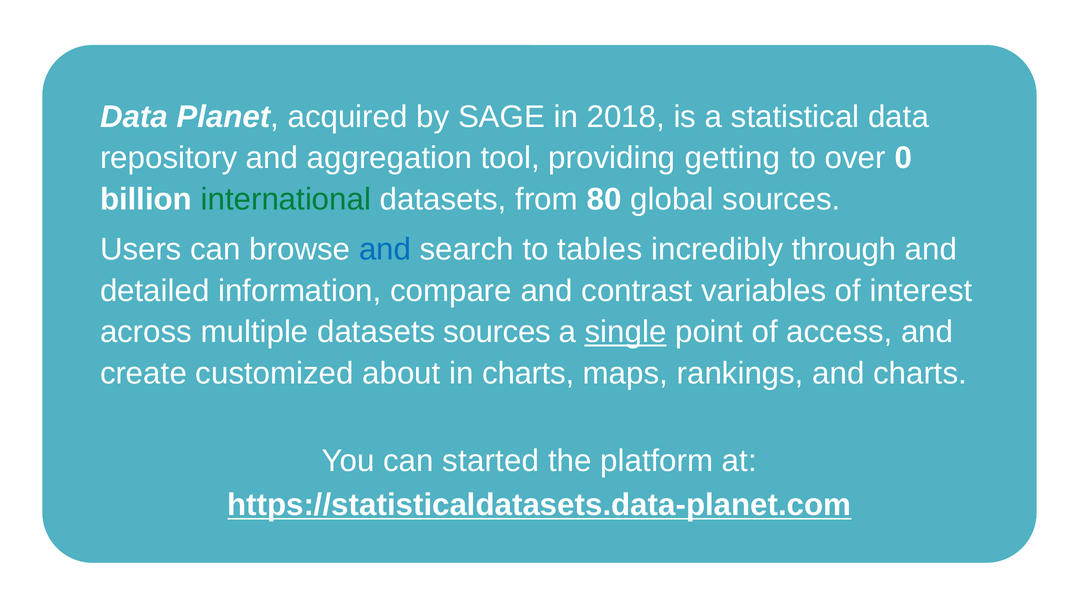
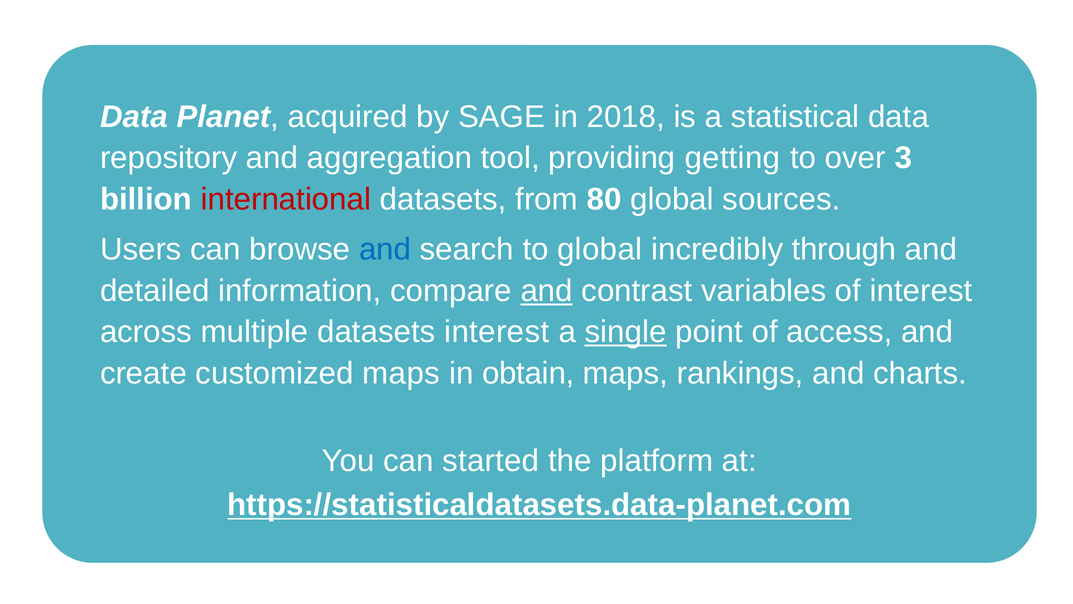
0: 0 -> 3 (904, 158)
international colour: green -> red (286, 199)
to tables: tables -> global (600, 249)
and underline: none -> present (547, 291)
datasets sources: sources -> interest (497, 332)
customized about: about -> maps (401, 373)
in charts: charts -> obtain (528, 373)
